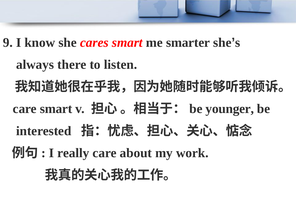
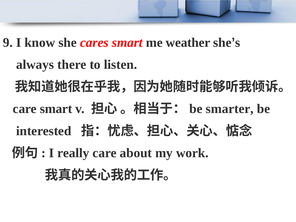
smarter: smarter -> weather (188, 43)
younger: younger -> smarter (230, 109)
